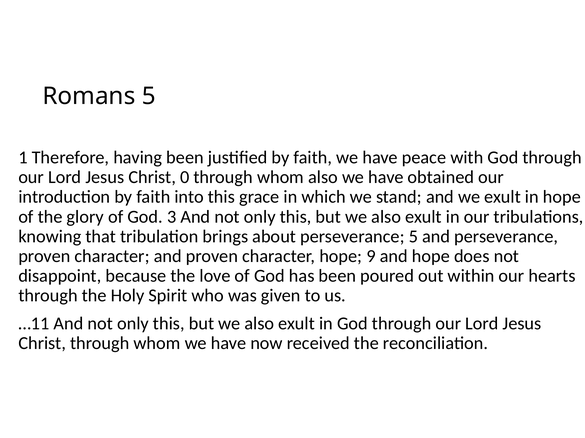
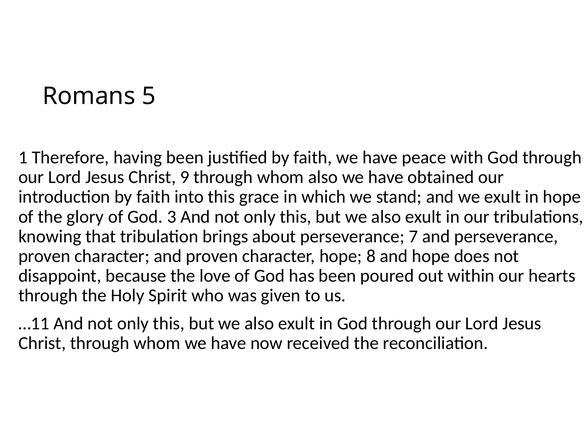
0: 0 -> 9 (185, 178)
perseverance 5: 5 -> 7 (413, 237)
9: 9 -> 8 (371, 257)
